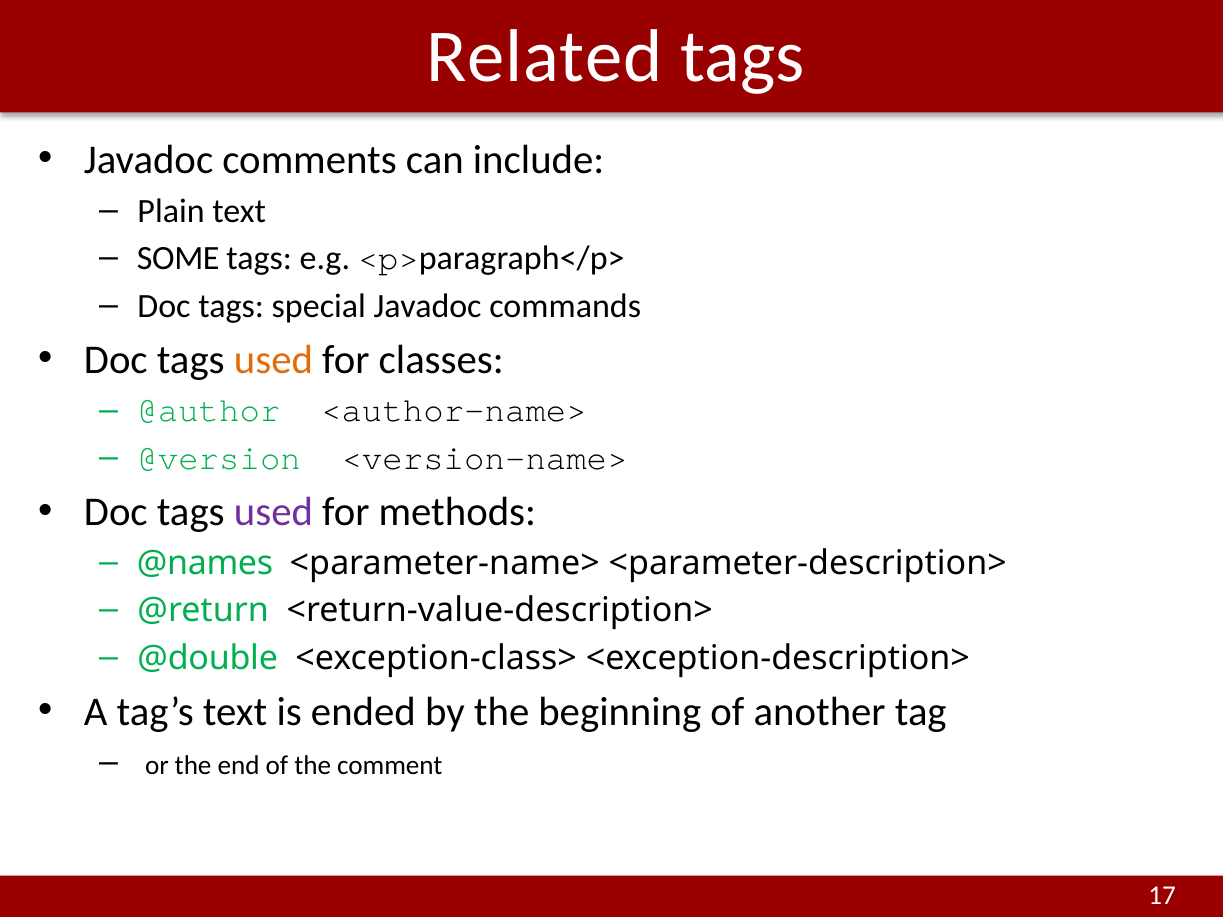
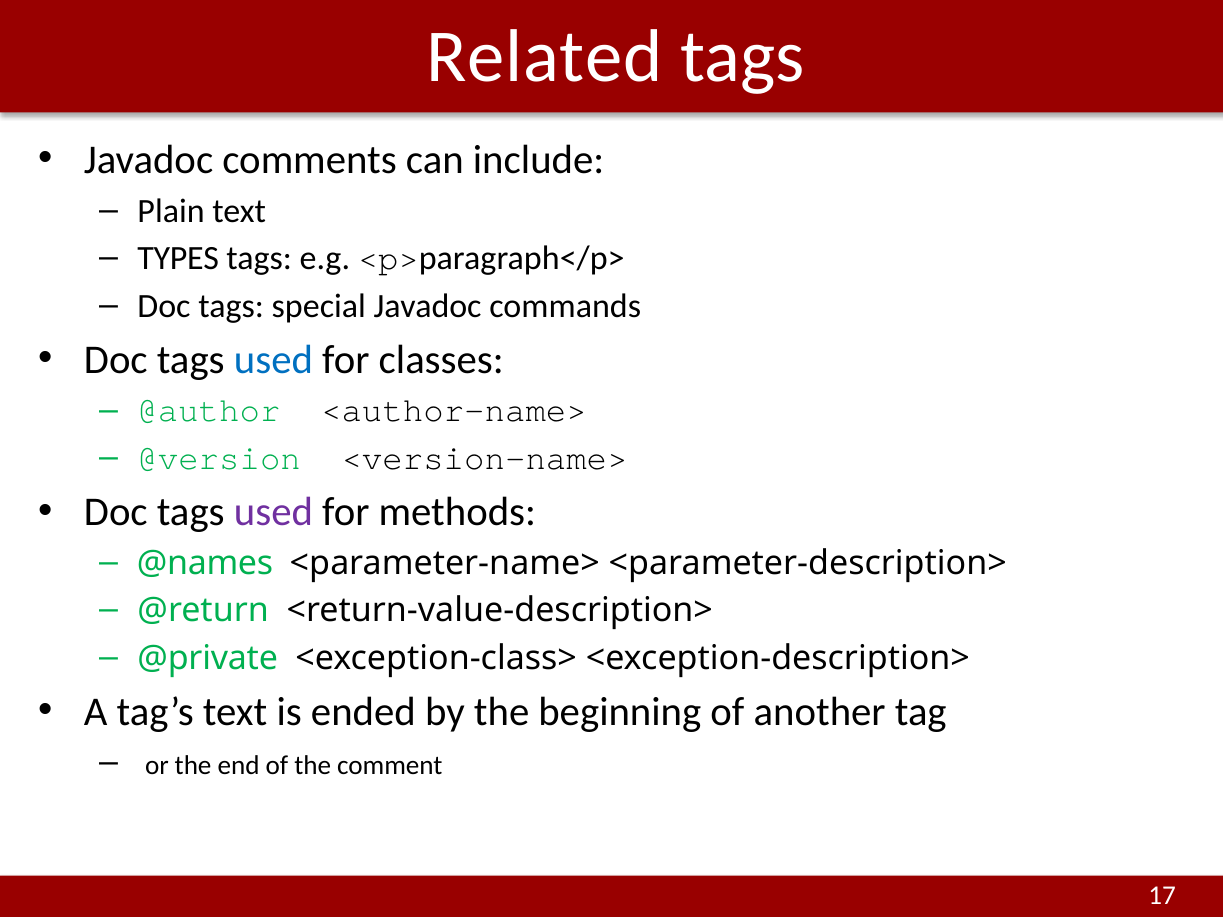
SOME: SOME -> TYPES (178, 259)
used colour: orange -> blue (273, 360)
@double: @double -> @private (208, 658)
